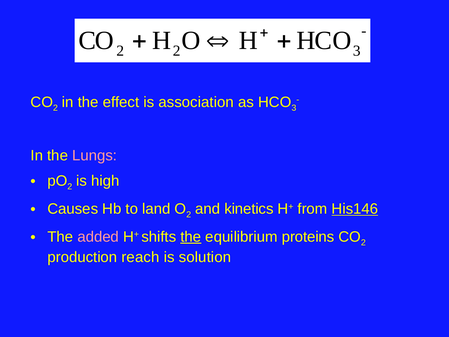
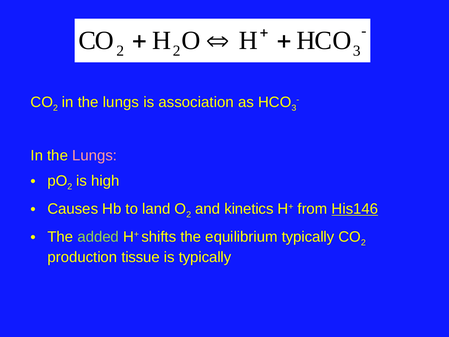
effect: effect -> lungs (121, 102)
added colour: pink -> light green (98, 237)
the underline: present -> none (191, 237)
equilibrium proteins: proteins -> typically (308, 237)
reach: reach -> tissue (141, 257)
is solution: solution -> typically (205, 257)
